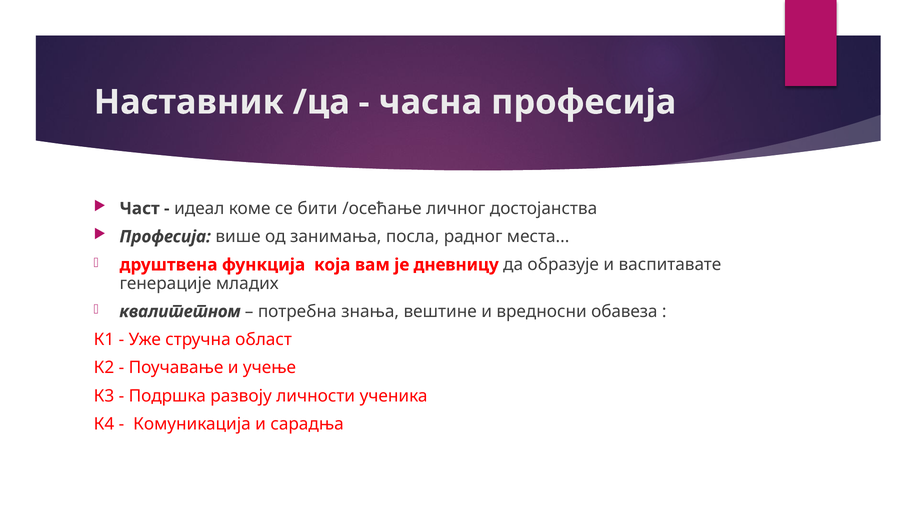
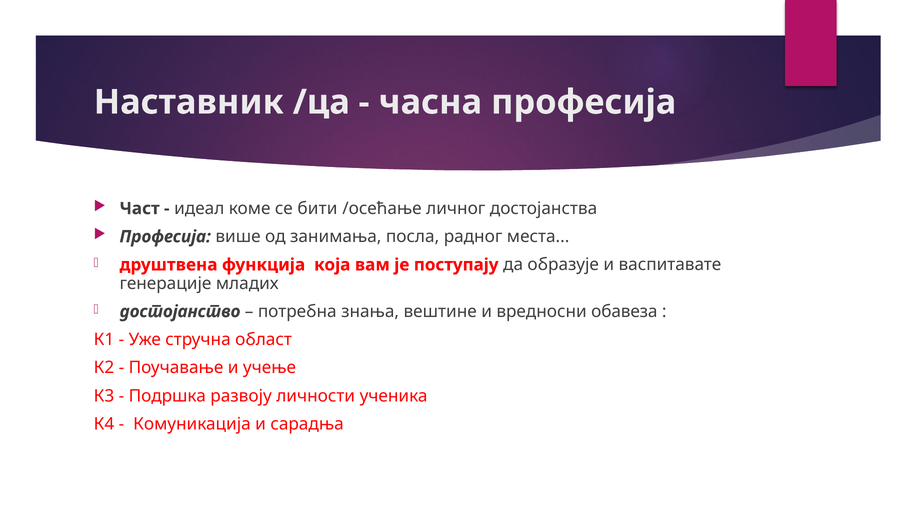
дневницу: дневницу -> поступају (456, 265)
квалитетном: квалитетном -> достојанство (180, 311)
